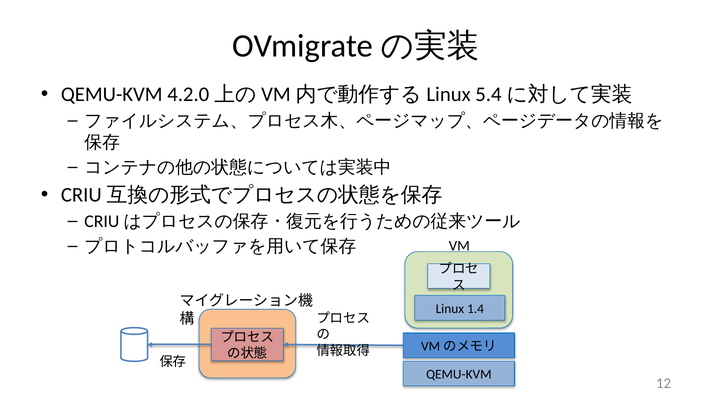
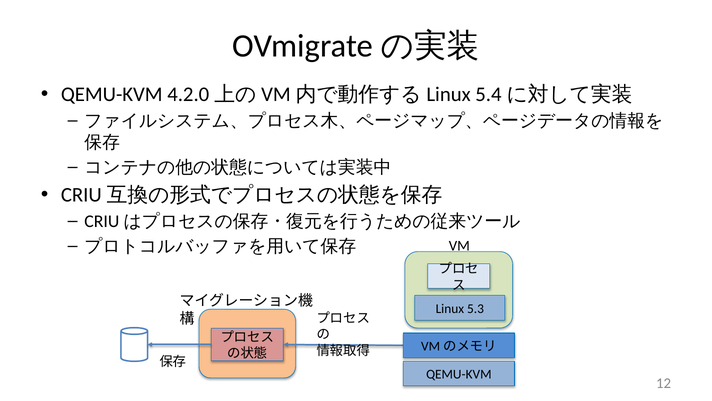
1.4: 1.4 -> 5.3 (475, 308)
